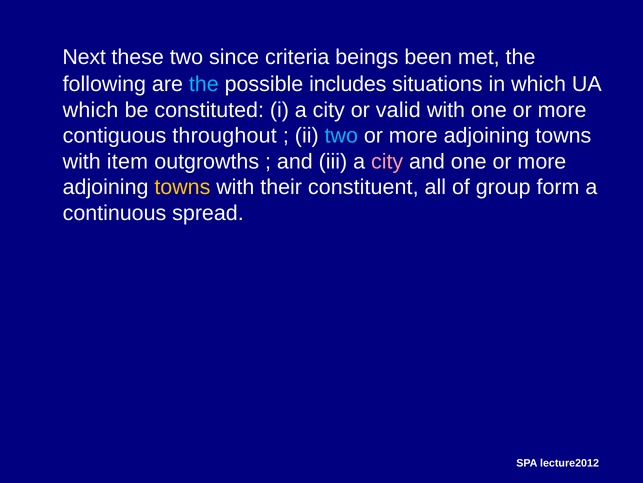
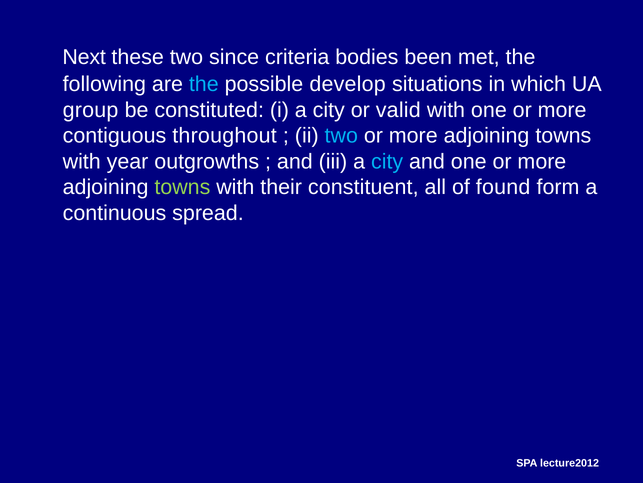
beings: beings -> bodies (367, 57)
includes: includes -> develop (348, 84)
which: which -> group (91, 110)
item: item -> year (128, 161)
city colour: pink -> light blue (387, 161)
towns colour: yellow -> light green (182, 187)
group: group -> found (503, 187)
